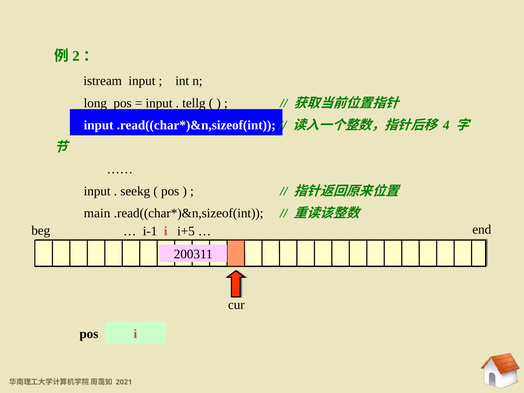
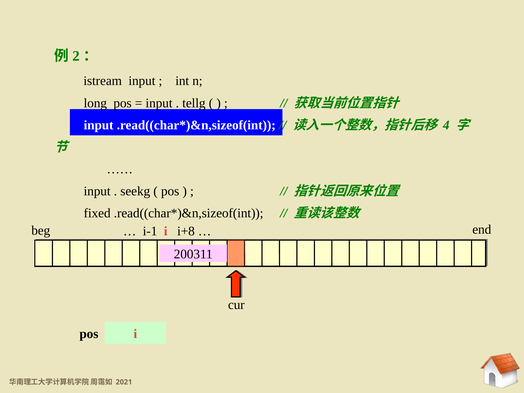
main: main -> fixed (97, 213)
i+5: i+5 -> i+8 (186, 231)
